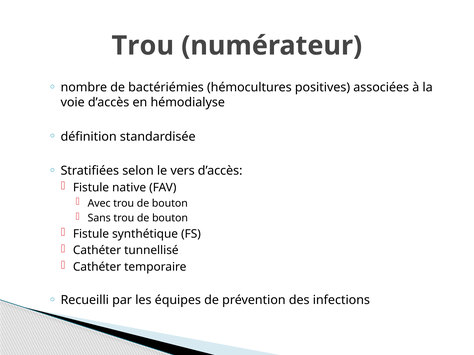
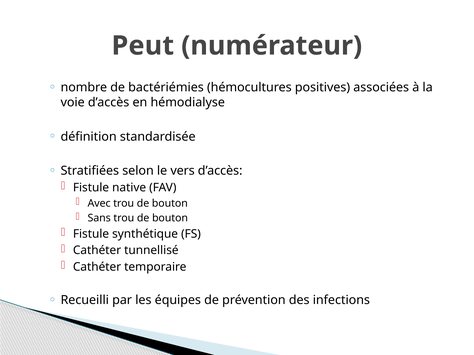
Trou: Trou -> Peut (143, 46)
